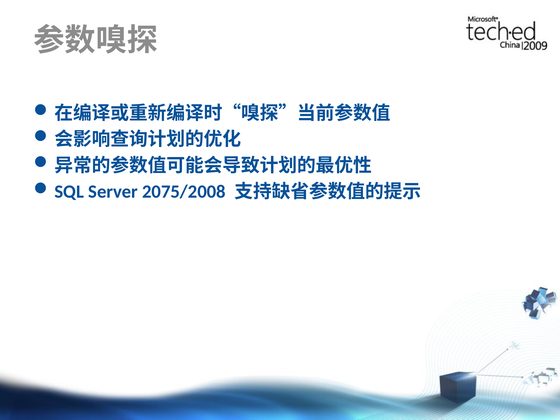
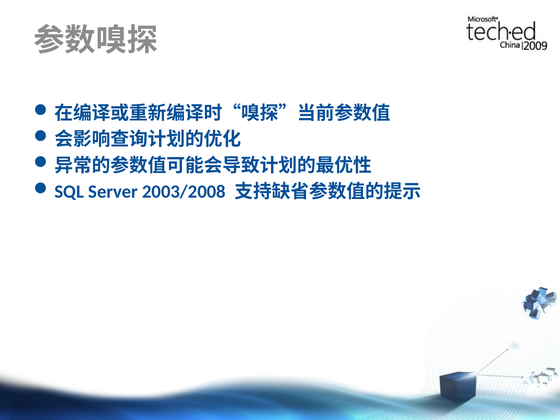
2075/2008: 2075/2008 -> 2003/2008 (184, 192)
